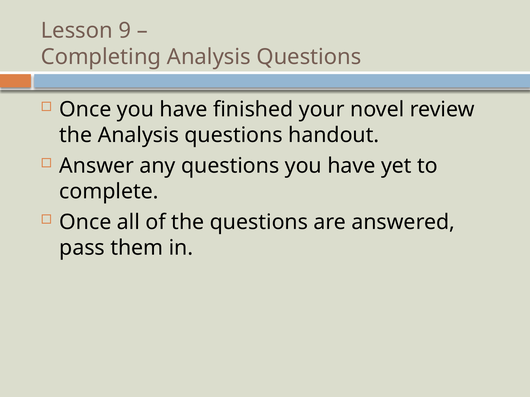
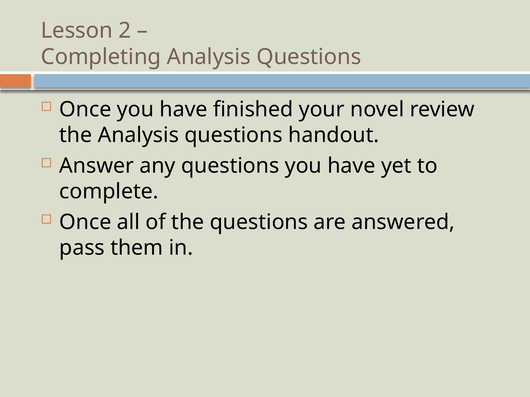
9: 9 -> 2 (125, 31)
